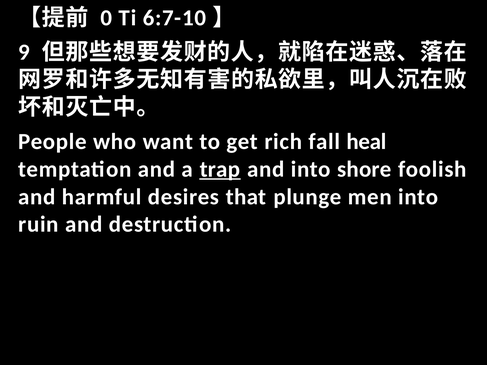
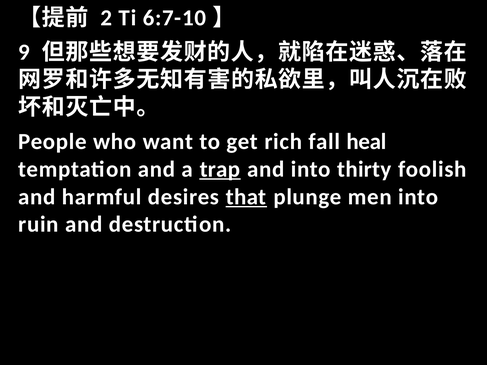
0: 0 -> 2 (106, 18)
shore: shore -> thirty (364, 169)
that underline: none -> present (246, 197)
